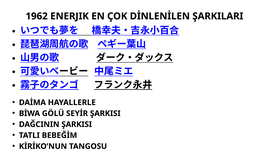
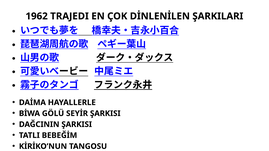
ENERJIK: ENERJIK -> TRAJEDI (70, 16)
